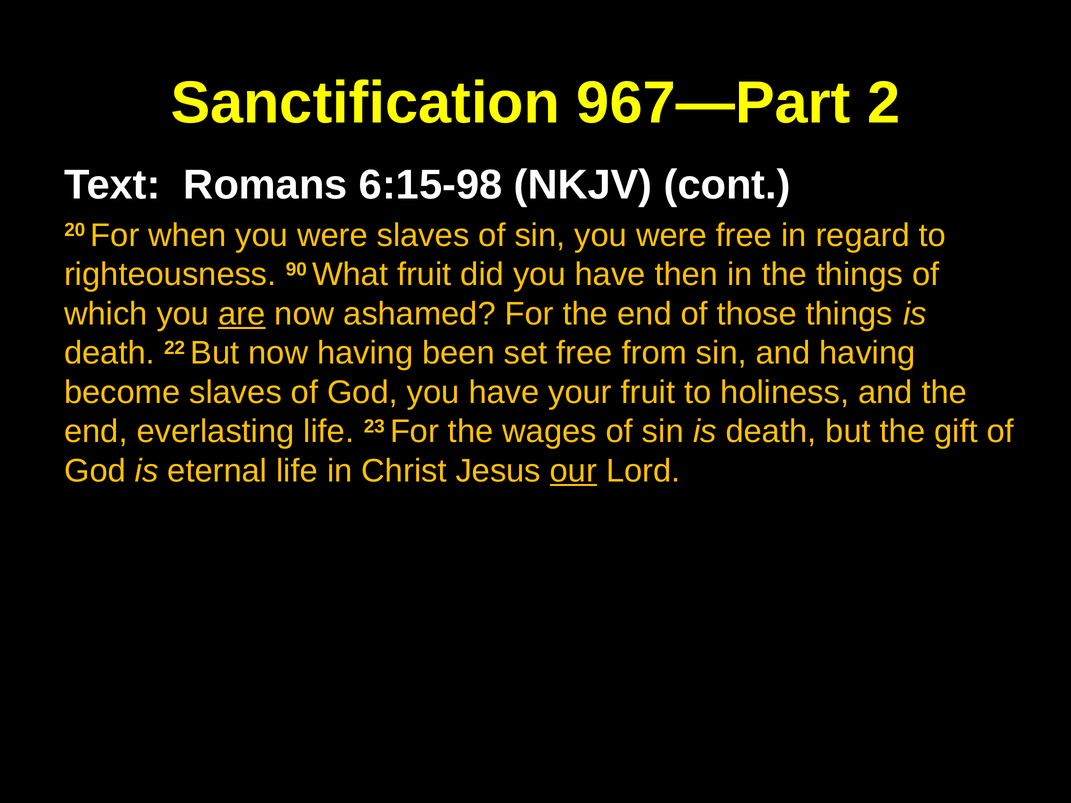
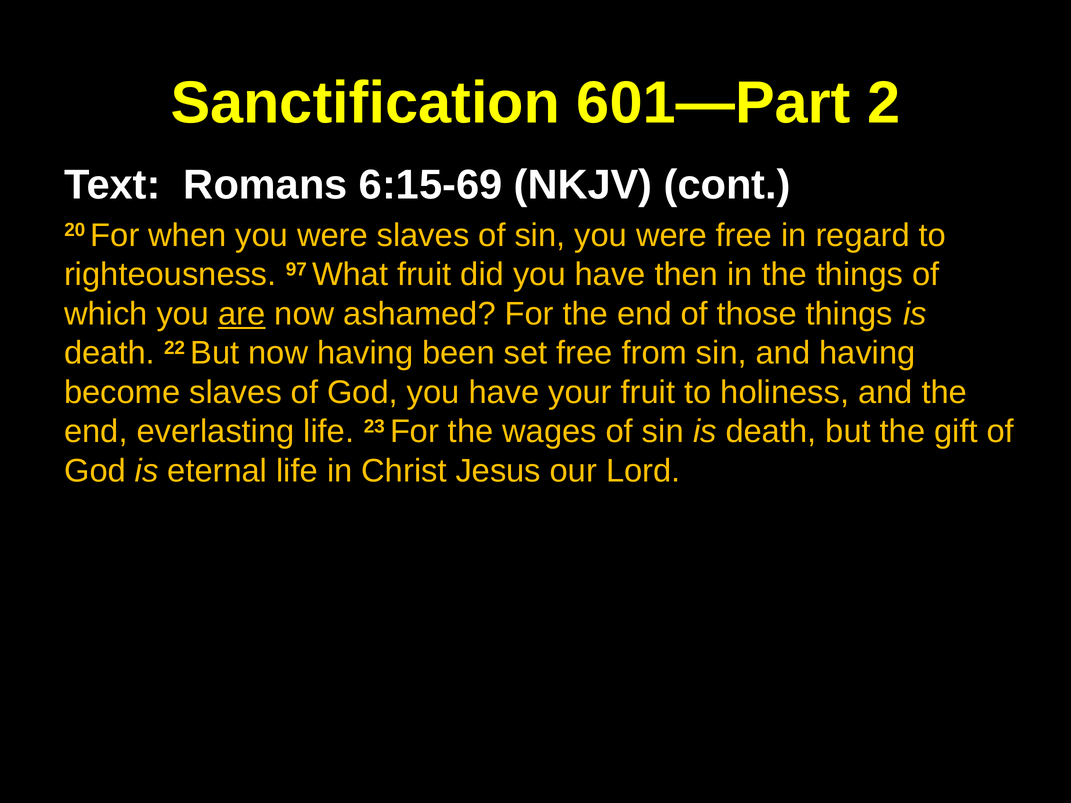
967—Part: 967—Part -> 601—Part (714, 103)
6:15-98: 6:15-98 -> 6:15-69 (431, 185)
90: 90 -> 97 (296, 269)
our underline: present -> none (573, 471)
